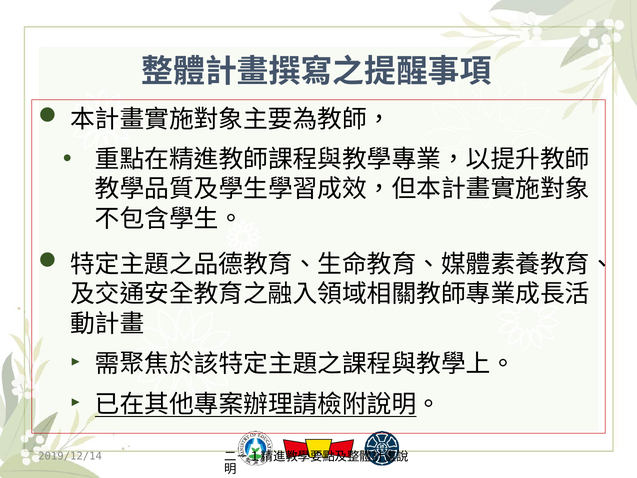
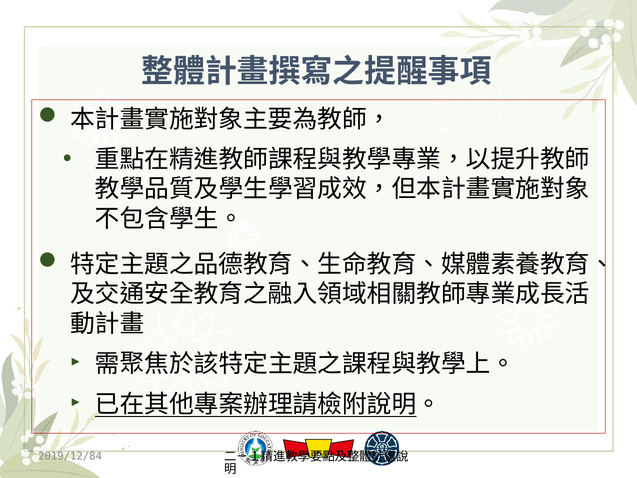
2019/12/14: 2019/12/14 -> 2019/12/84 (70, 456)
